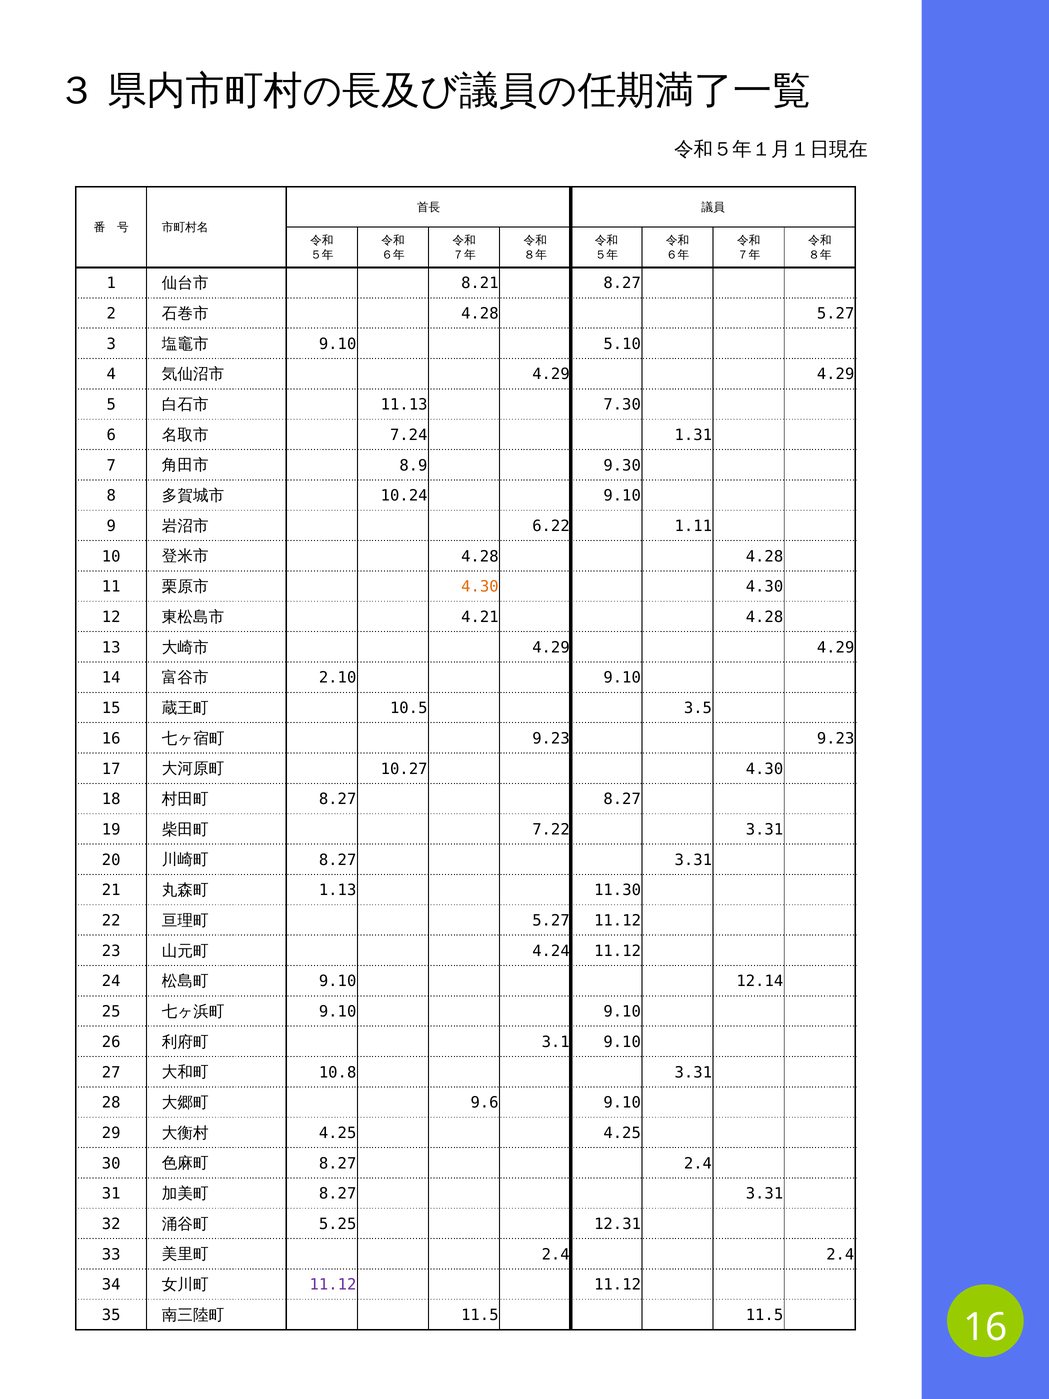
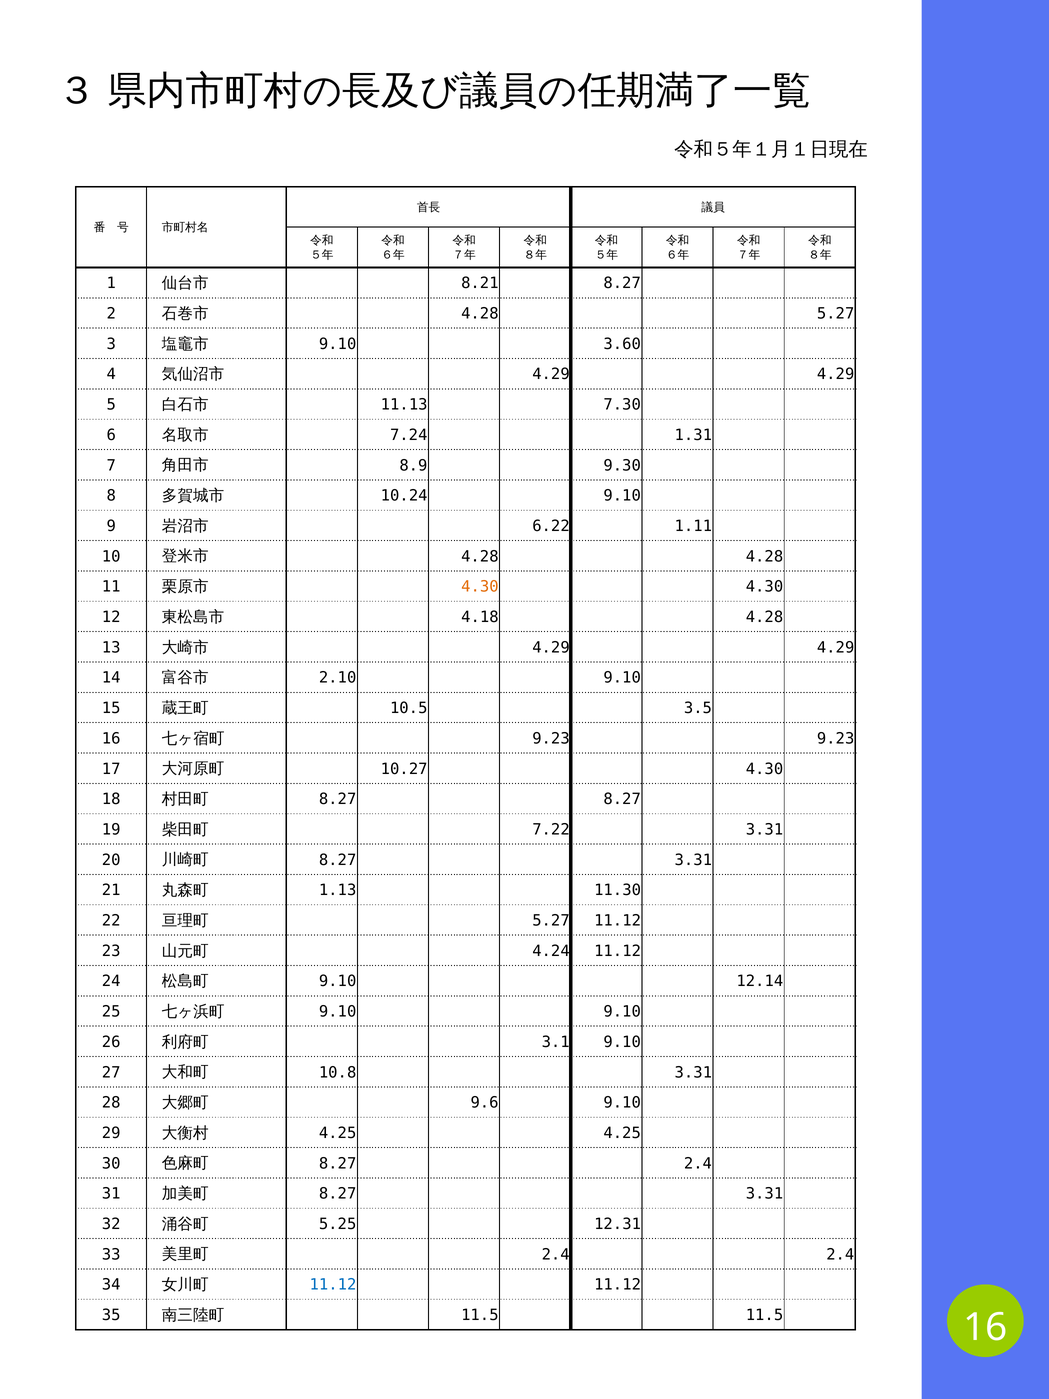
5.10: 5.10 -> 3.60 (622, 344)
4.21: 4.21 -> 4.18 (480, 617)
11.12 colour: purple -> blue (333, 1285)
